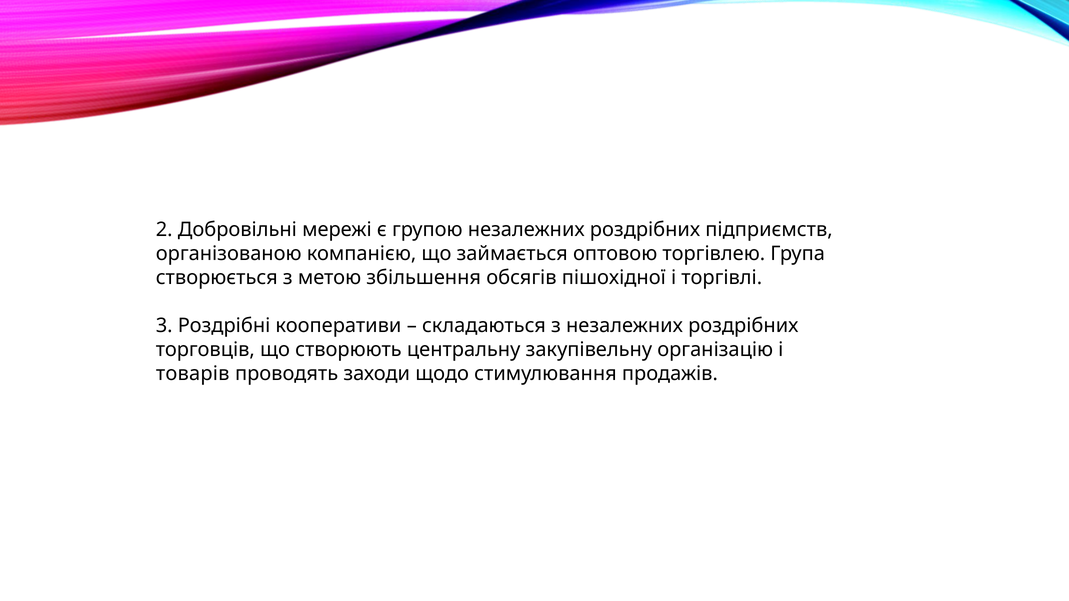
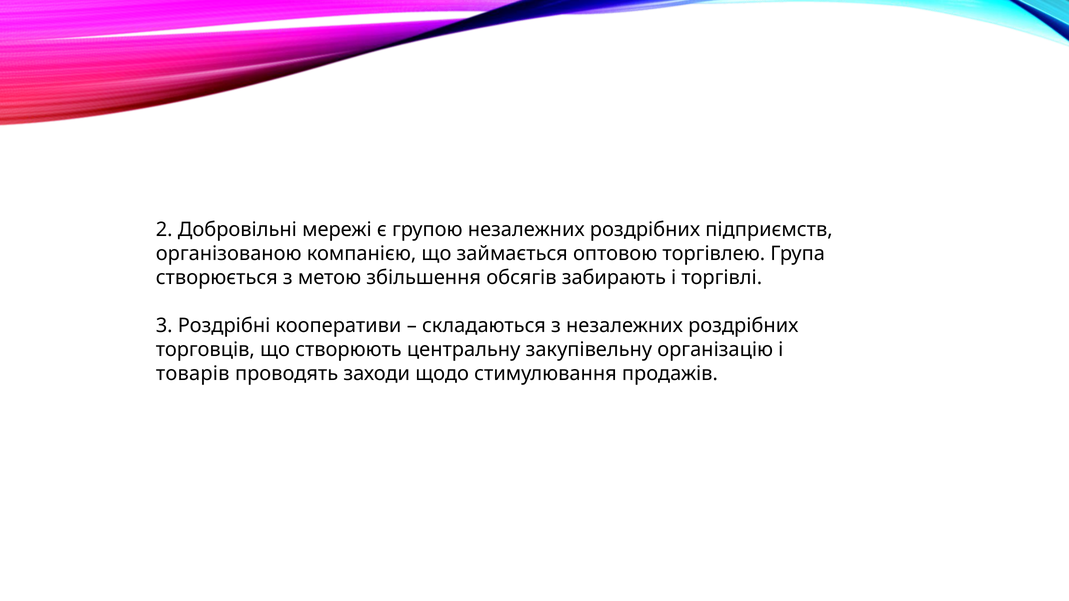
пішохідної: пішохідної -> забирають (614, 278)
